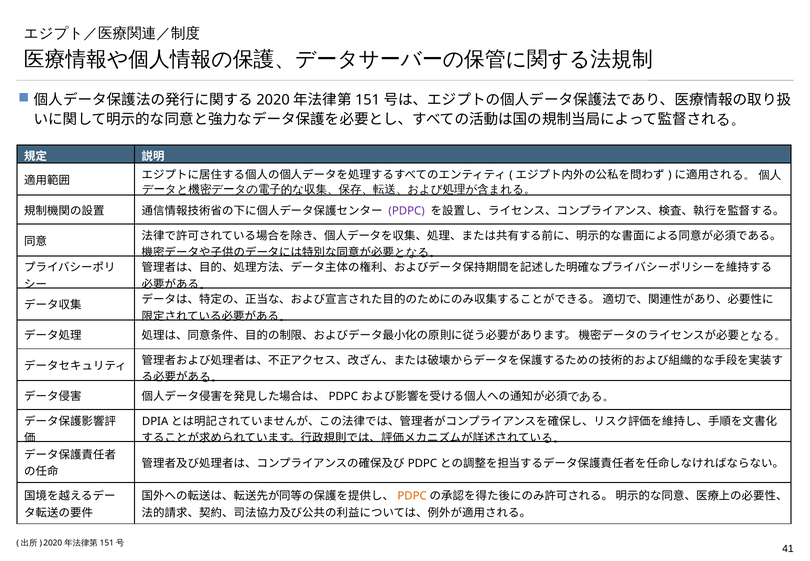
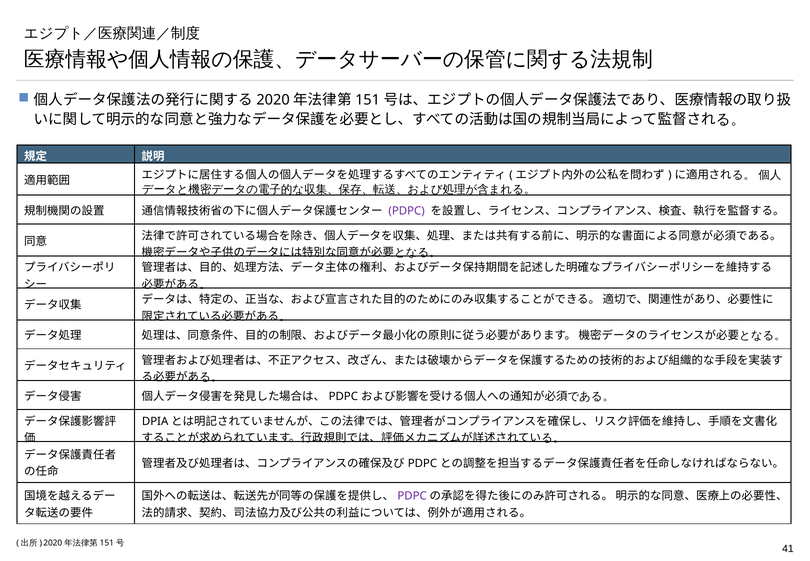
PDPC colour: orange -> purple (412, 496)
